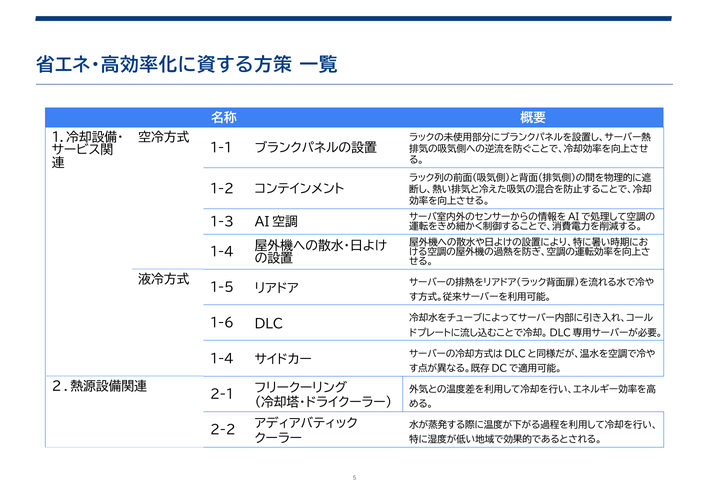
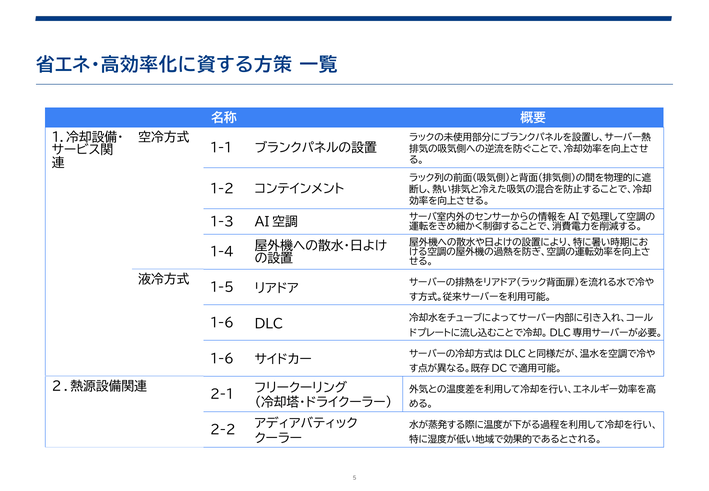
1-4: 1-4 -> 1-6 (222, 359)
